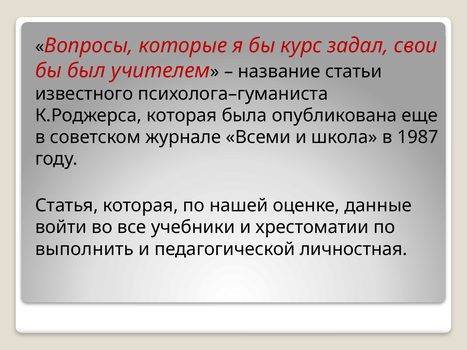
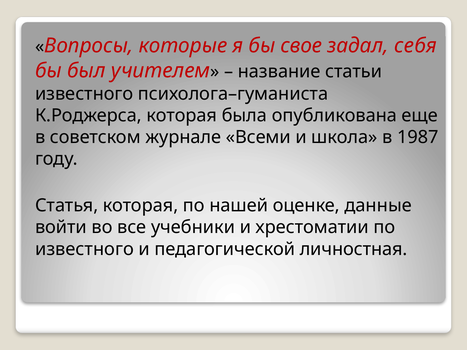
курс: курс -> свое (301, 46)
свои: свои -> себя (415, 46)
выполнить: выполнить -> известного (84, 249)
